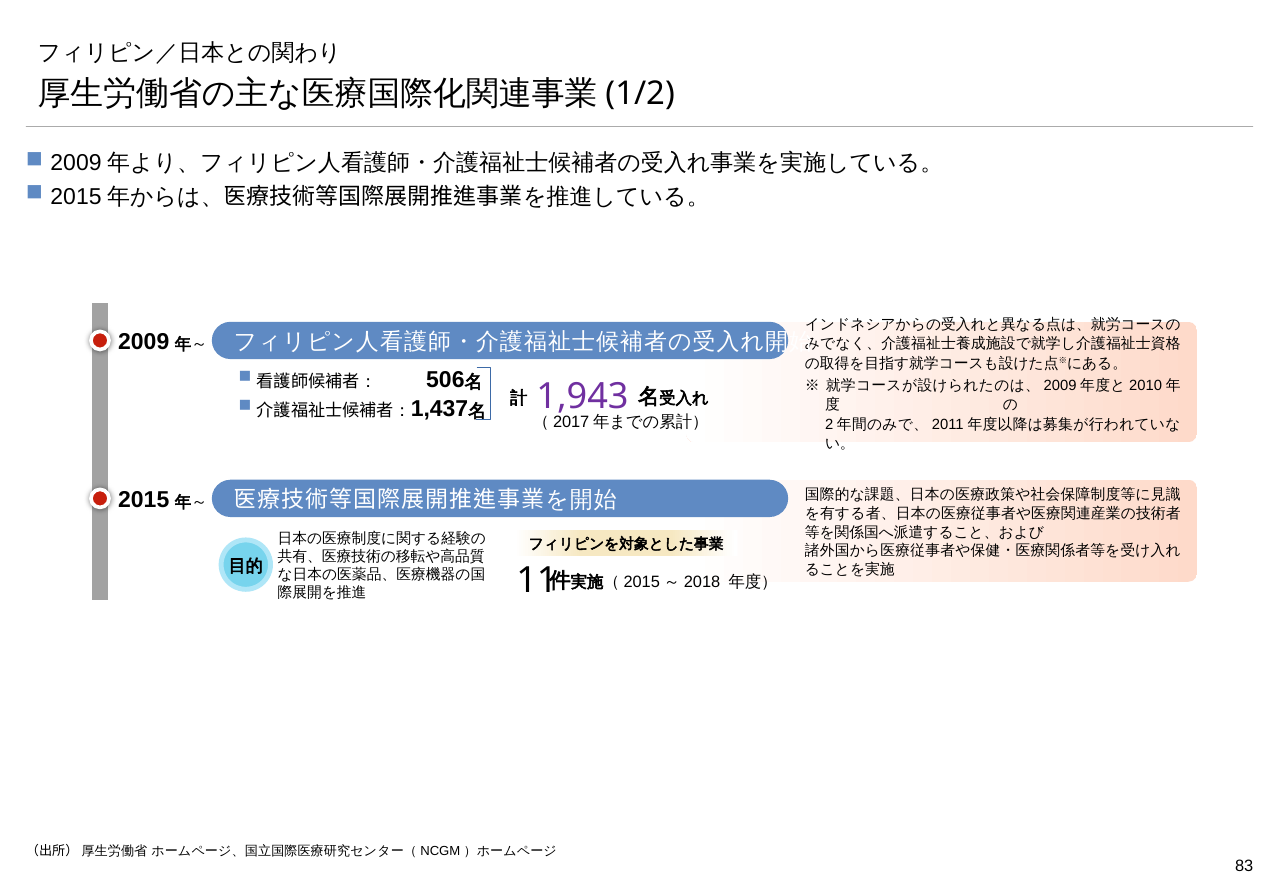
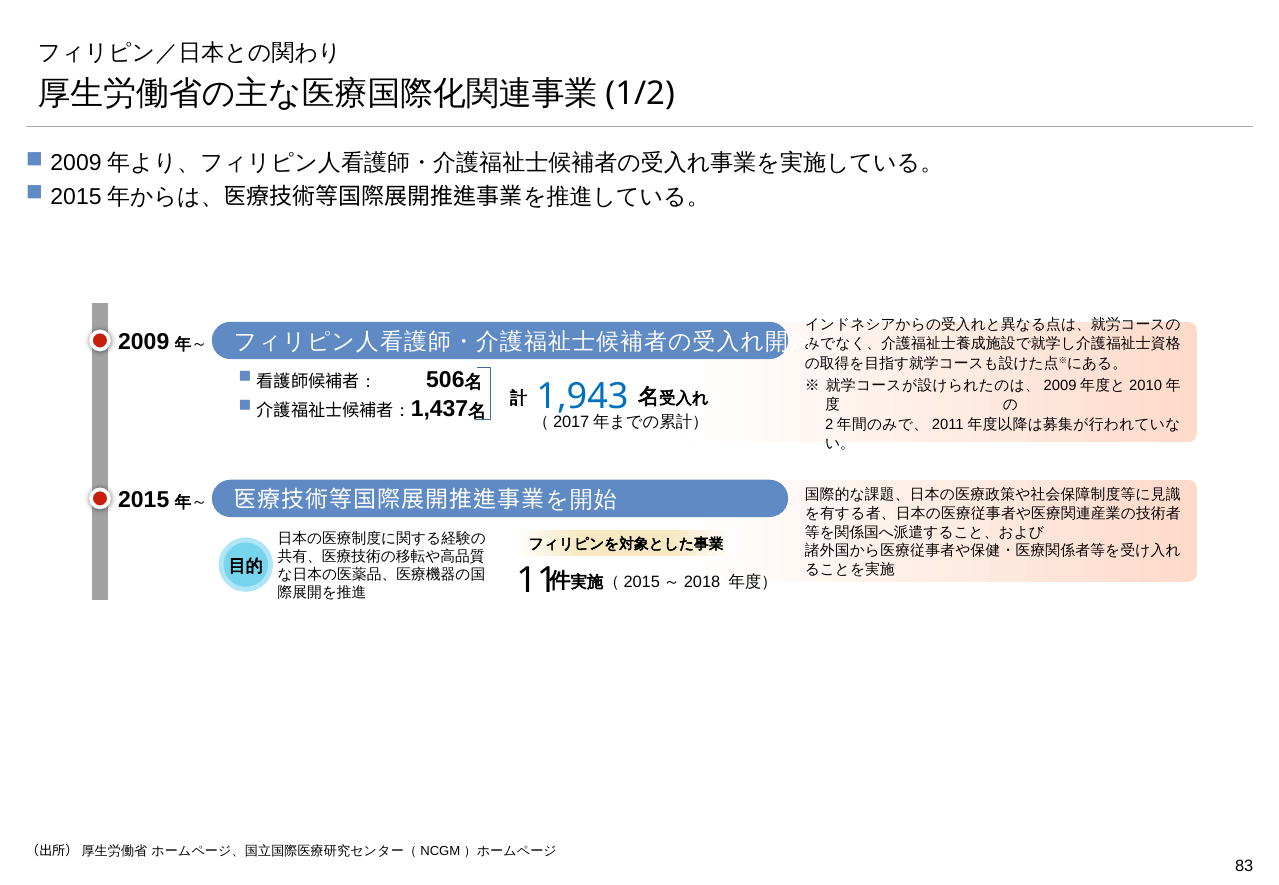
1,943 colour: purple -> blue (582, 397)
